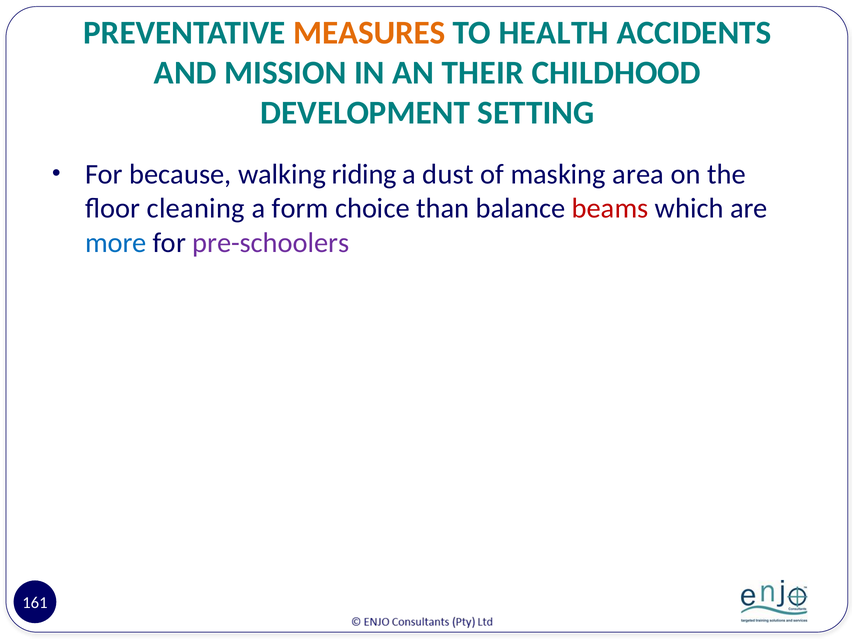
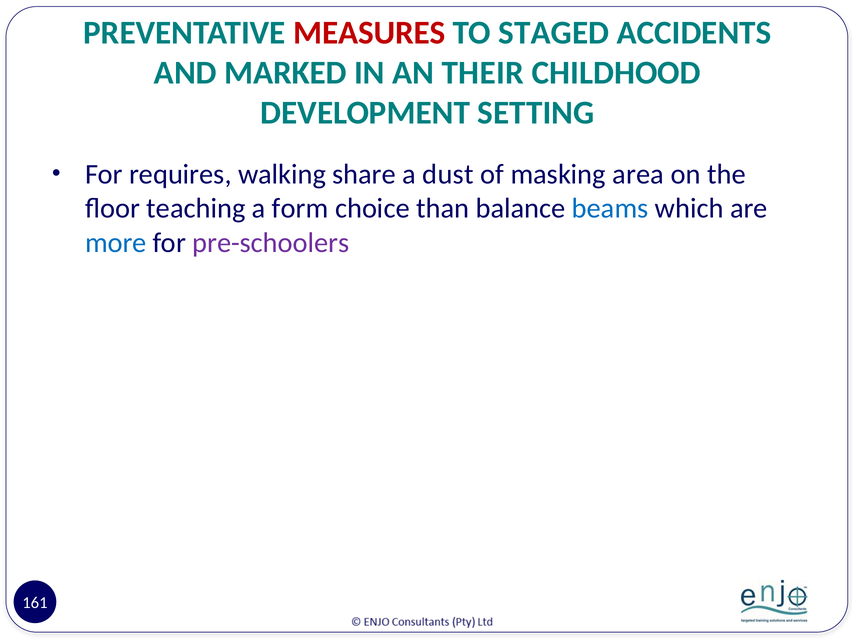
MEASURES colour: orange -> red (369, 33)
HEALTH: HEALTH -> STAGED (554, 33)
MISSION: MISSION -> MARKED (285, 73)
because: because -> requires (180, 174)
riding: riding -> share (364, 174)
cleaning: cleaning -> teaching (196, 208)
beams colour: red -> blue (610, 208)
